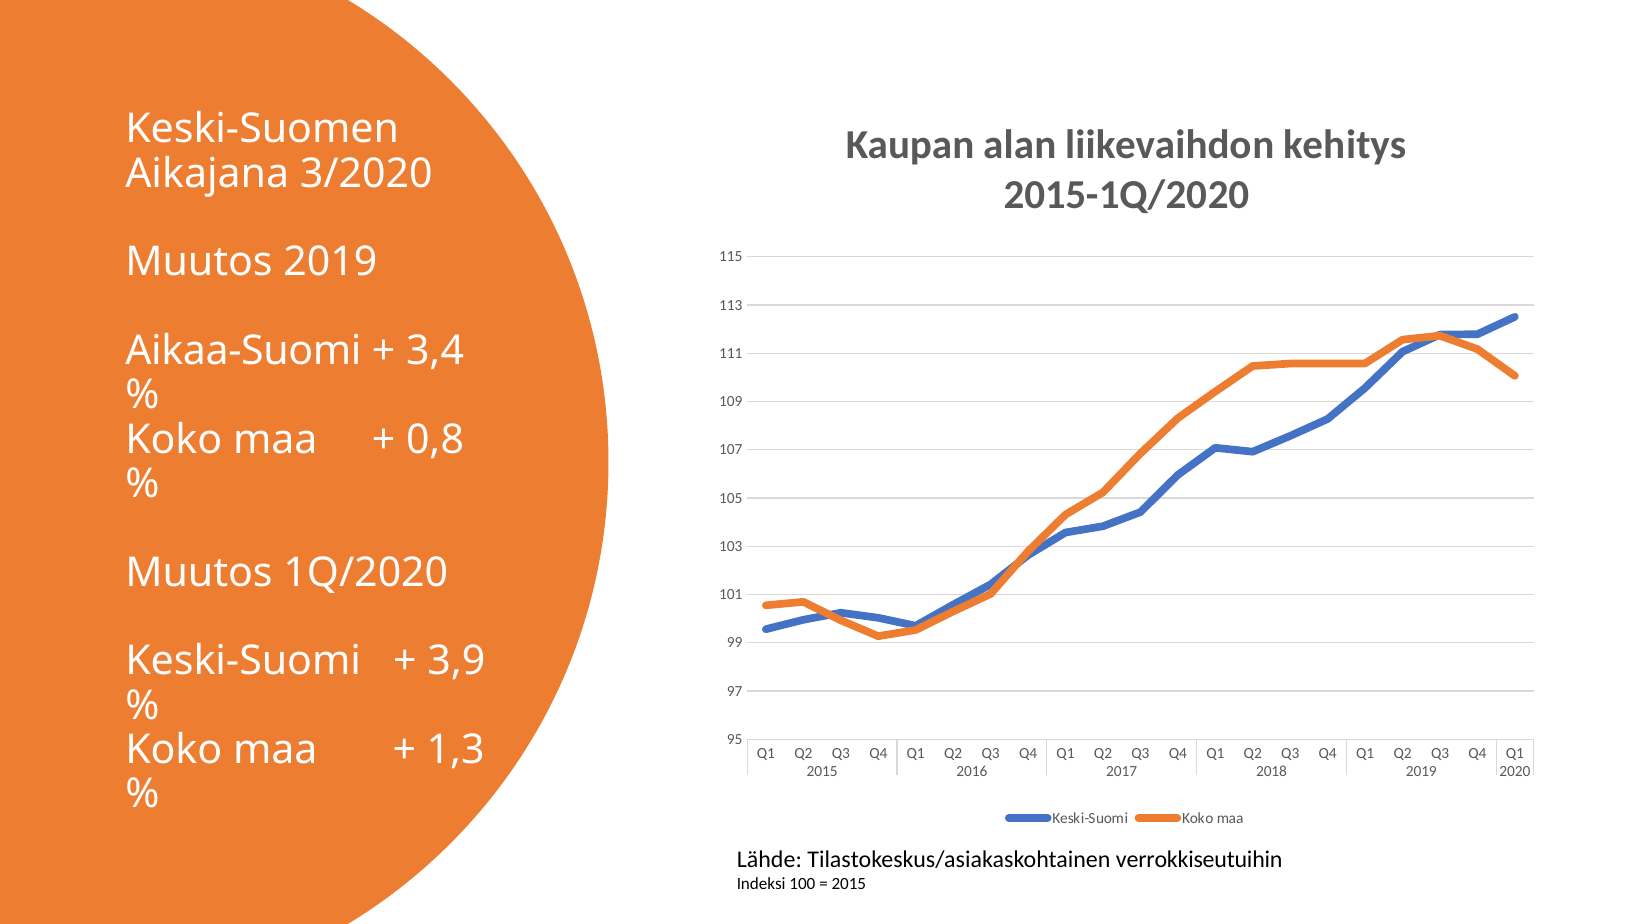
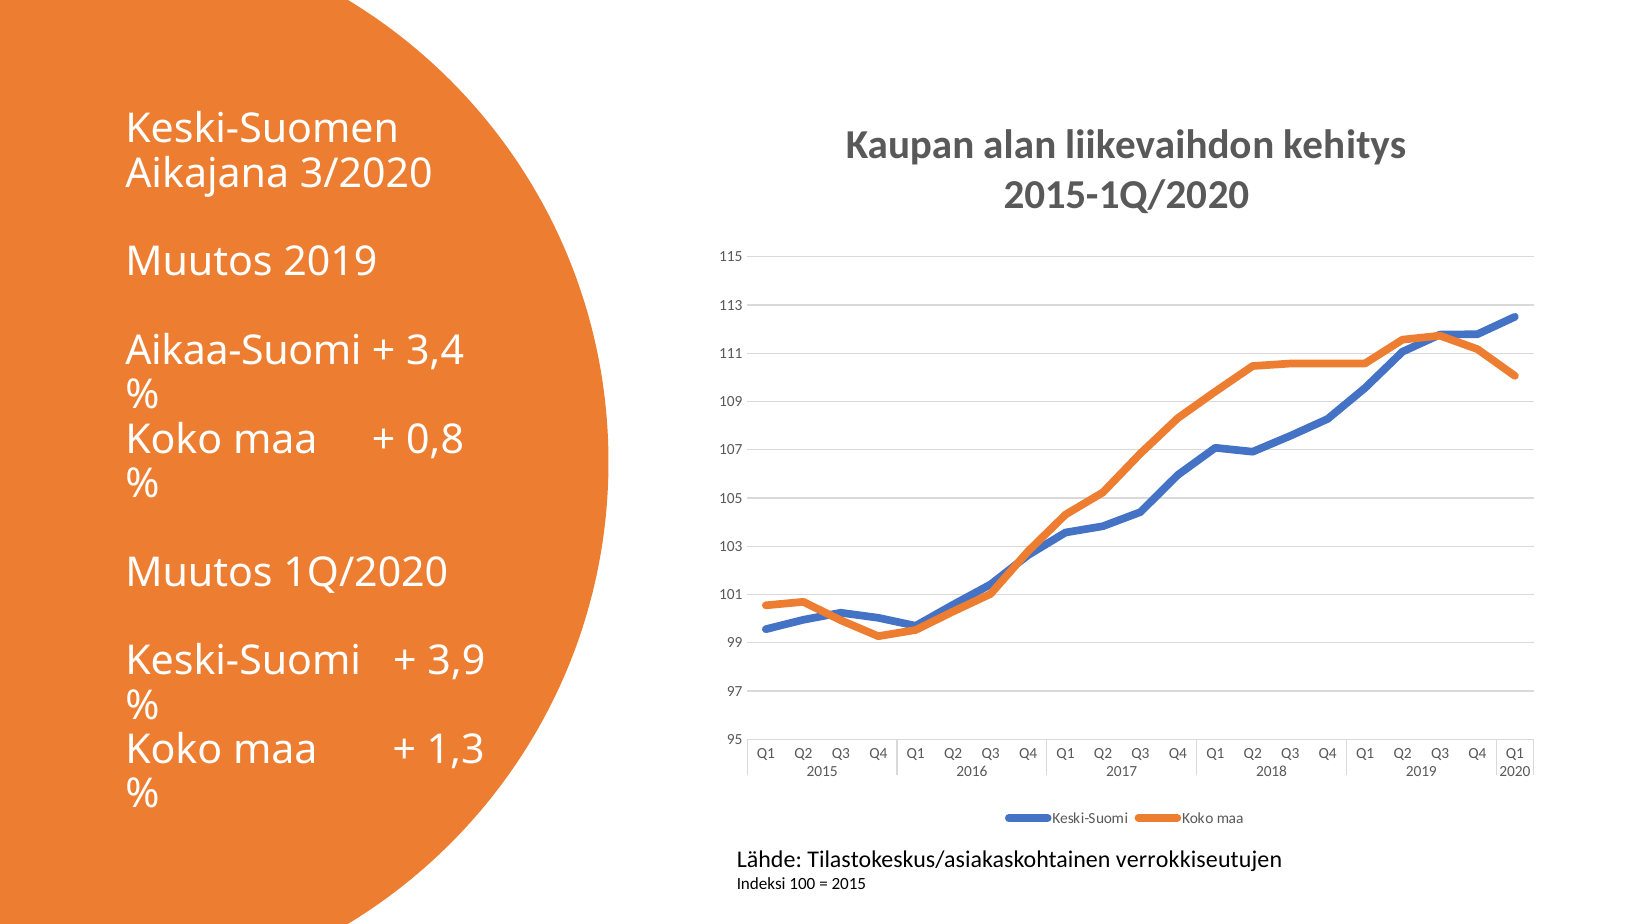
verrokkiseutuihin: verrokkiseutuihin -> verrokkiseutujen (1199, 860)
